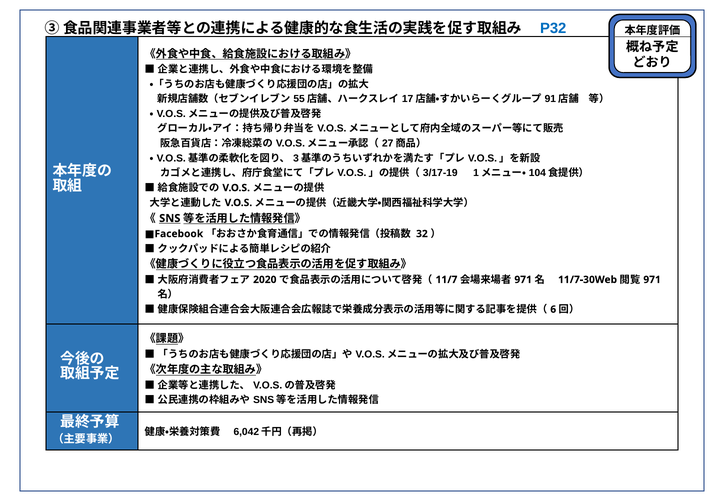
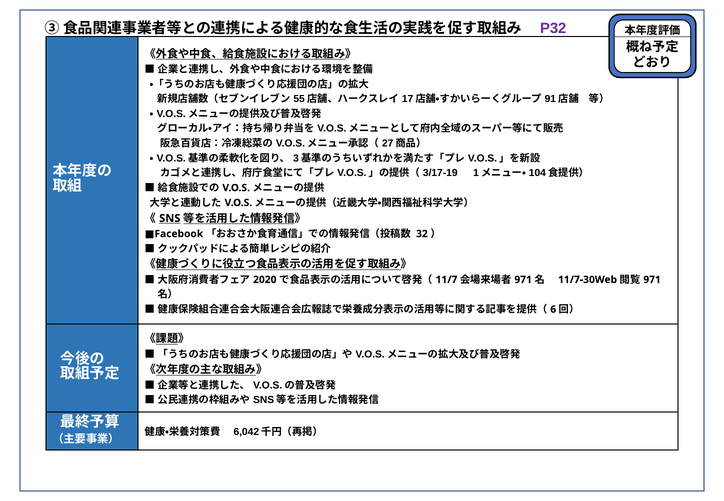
P32 colour: blue -> purple (553, 29)
